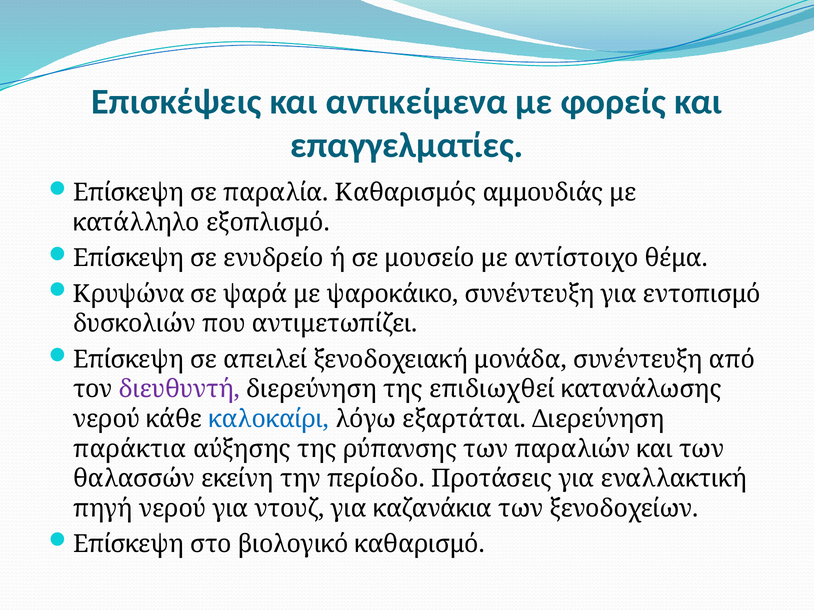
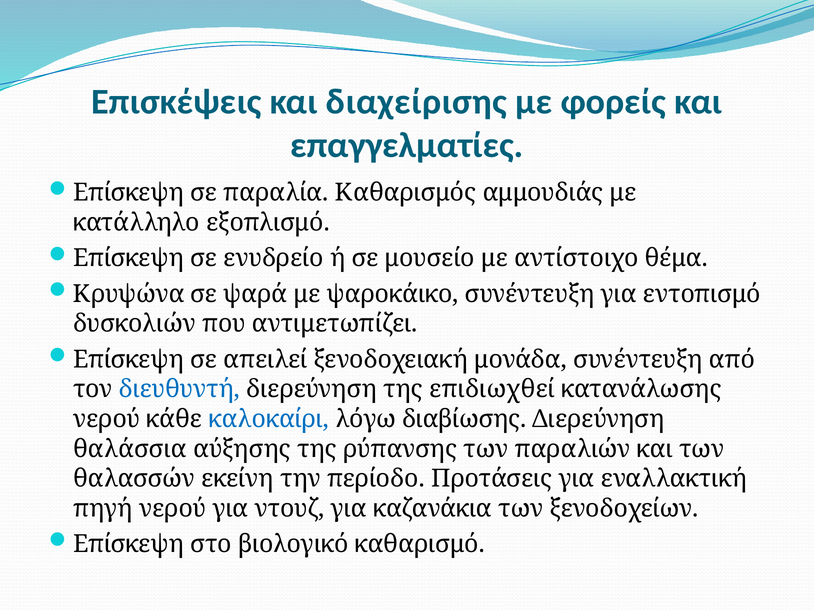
αντικείμενα: αντικείμενα -> διαχείρισης (416, 102)
διευθυντή colour: purple -> blue (179, 390)
εξαρτάται: εξαρτάται -> διαβίωσης (464, 419)
παράκτια: παράκτια -> θαλάσσια (130, 449)
